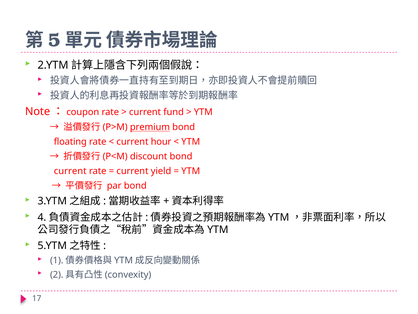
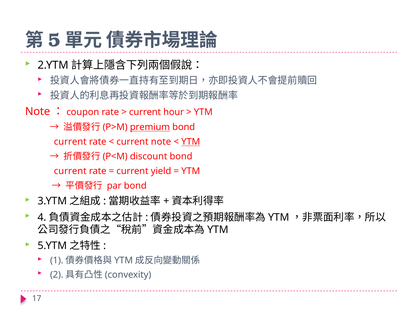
fund: fund -> hour (174, 112)
floating: floating -> current (70, 142)
current hour: hour -> note (161, 142)
YTM underline: none -> present (191, 142)
